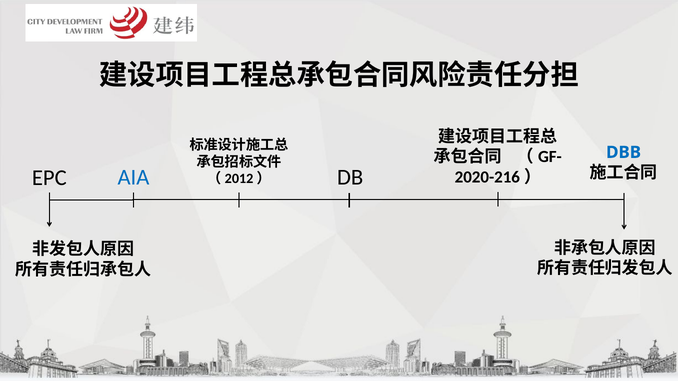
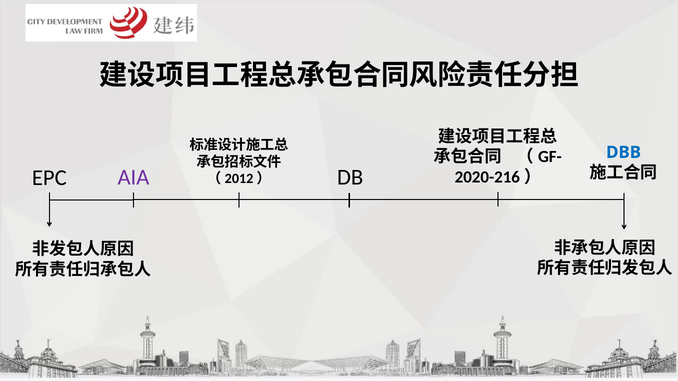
AIA colour: blue -> purple (133, 177)
